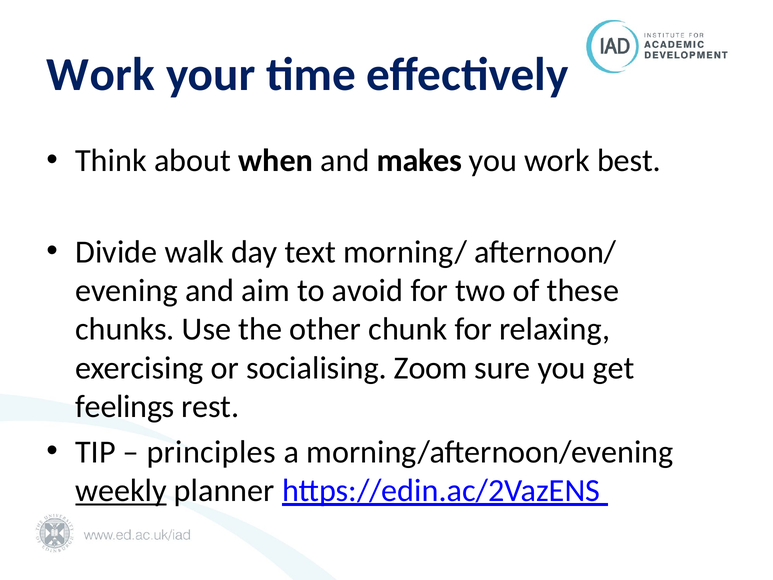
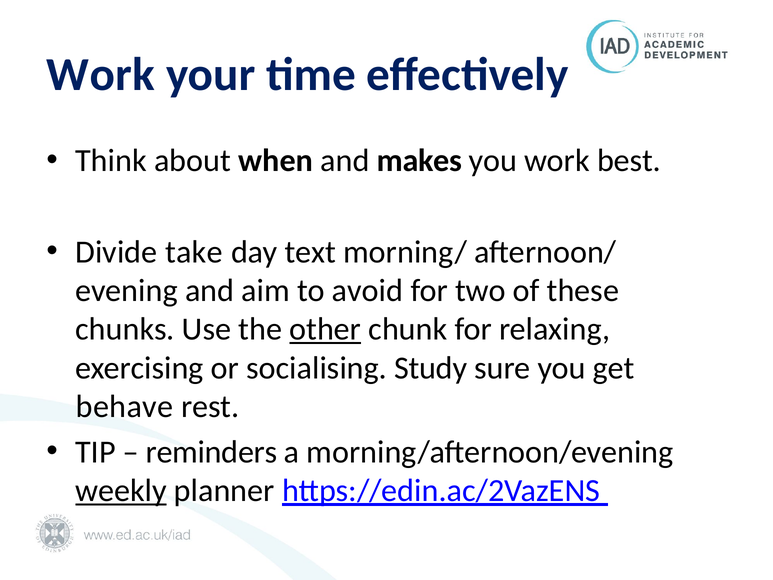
walk: walk -> take (194, 252)
other underline: none -> present (325, 329)
Zoom: Zoom -> Study (431, 368)
feelings: feelings -> behave (125, 406)
principles: principles -> reminders (212, 452)
